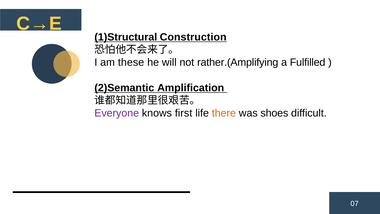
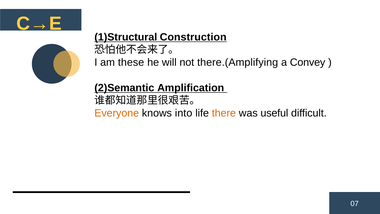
rather.(Amplifying: rather.(Amplifying -> there.(Amplifying (238, 62)
Fulfilled: Fulfilled -> Convey (308, 62)
Everyone colour: purple -> orange (117, 113)
first: first -> into (184, 113)
shoes: shoes -> useful (274, 113)
